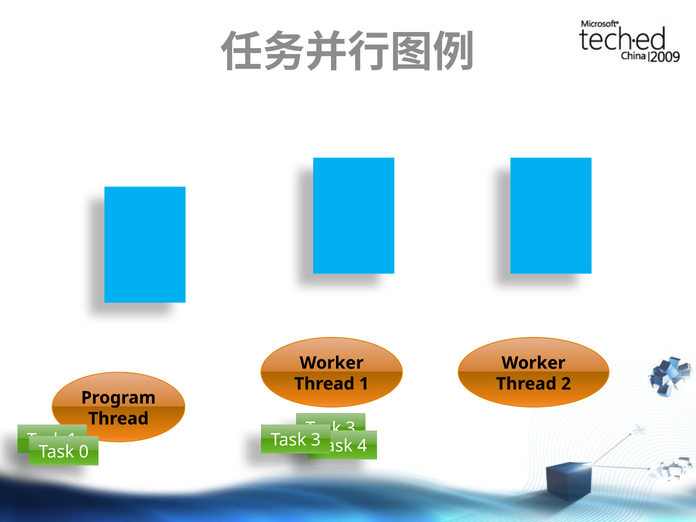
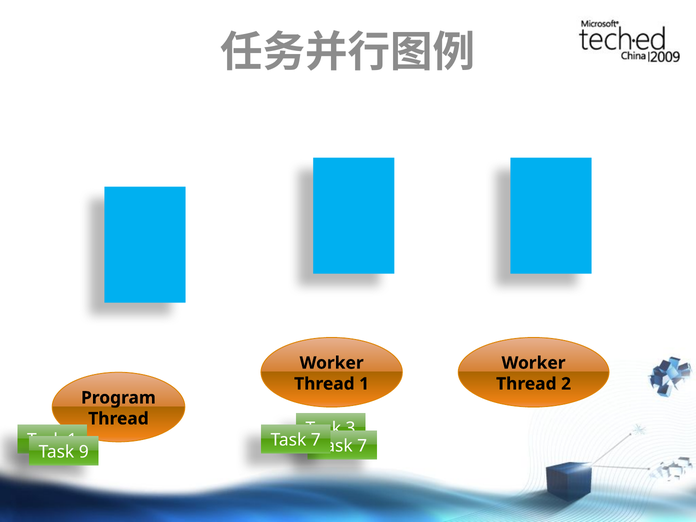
3: 3 -> 7 (316, 440)
4: 4 -> 7 (362, 446)
0: 0 -> 9 (84, 452)
